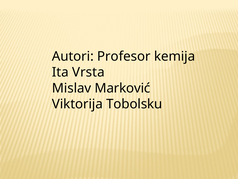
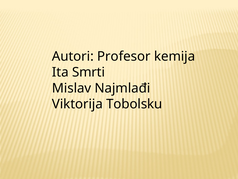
Vrsta: Vrsta -> Smrti (88, 72)
Marković: Marković -> Najmlađi (122, 88)
